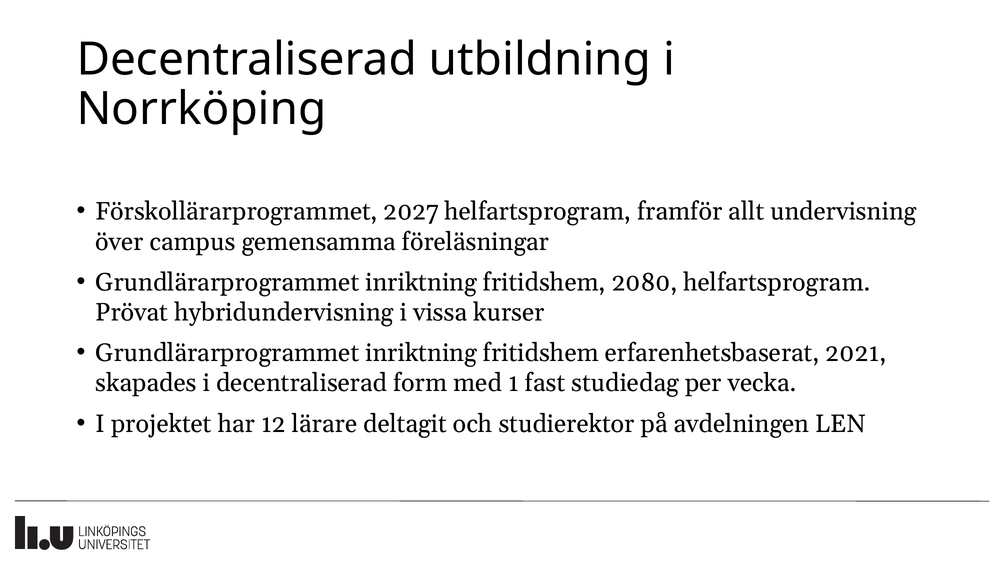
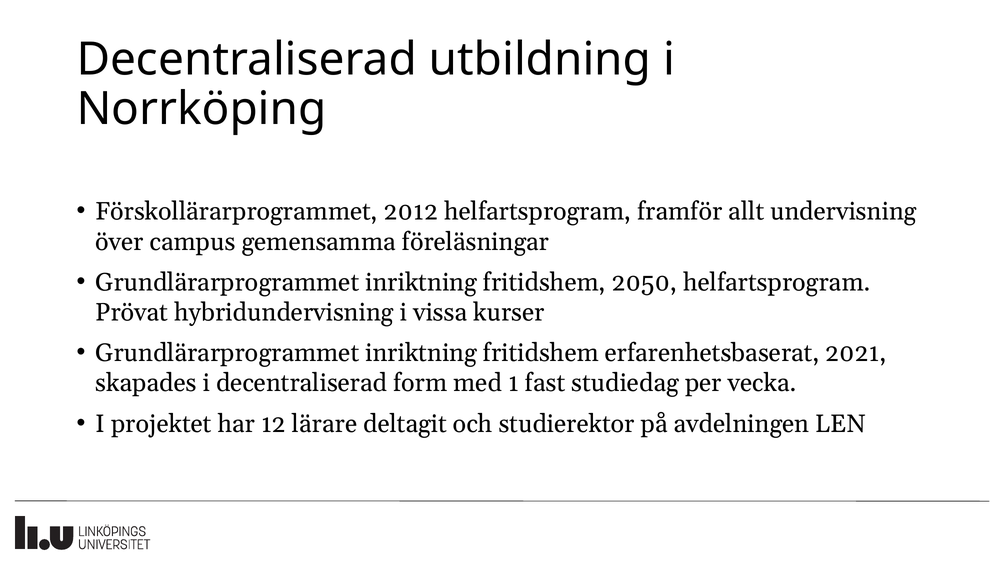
2027: 2027 -> 2012 (411, 212)
2080: 2080 -> 2050 (644, 282)
